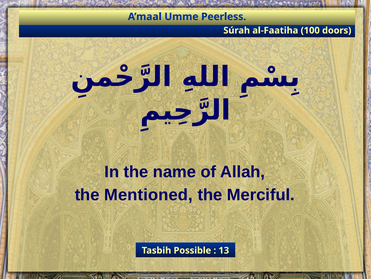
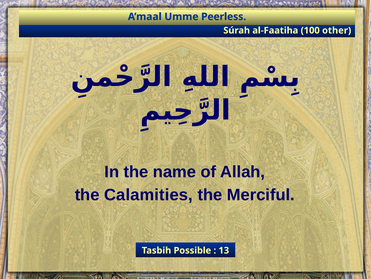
doors: doors -> other (337, 30)
Mentioned: Mentioned -> Calamities (148, 194)
